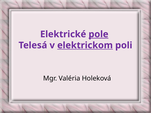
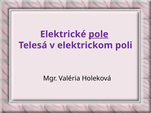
elektrickom underline: present -> none (85, 45)
